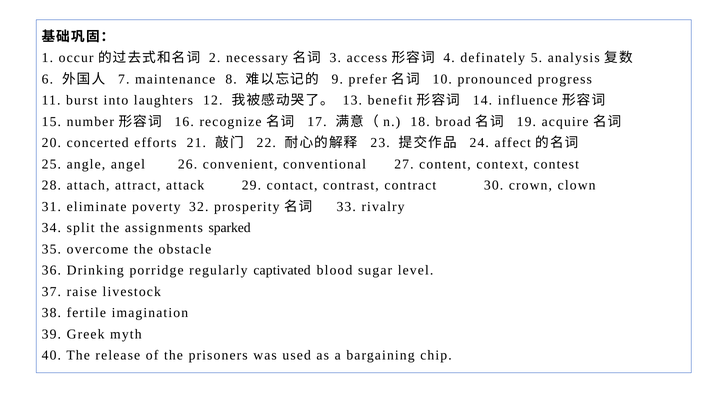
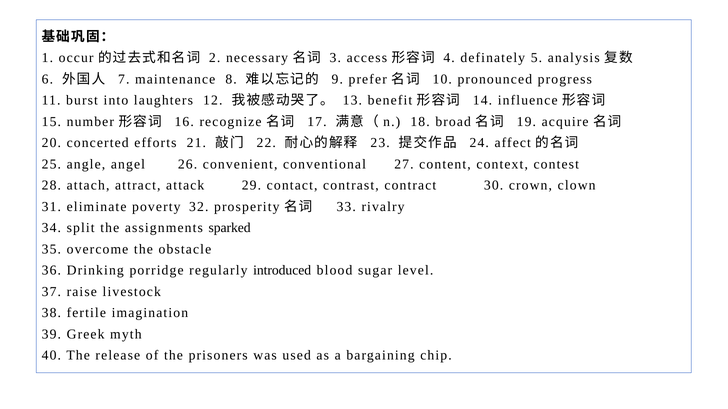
captivated: captivated -> introduced (282, 271)
